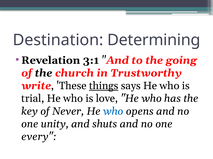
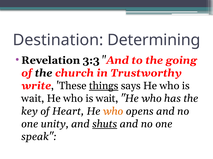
3:1: 3:1 -> 3:3 (91, 61)
trial: trial -> wait (33, 99)
love: love -> wait (107, 99)
Never: Never -> Heart (68, 112)
who colour: blue -> orange (113, 112)
shuts underline: none -> present (105, 124)
every: every -> speak (39, 137)
